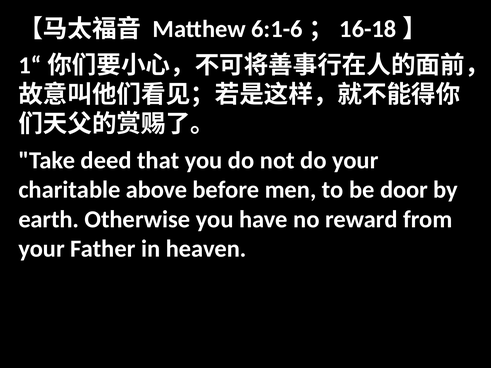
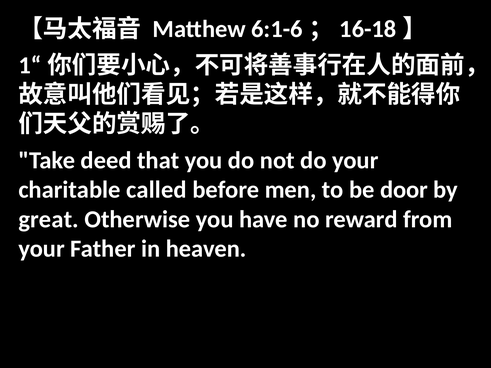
above: above -> called (156, 190)
earth: earth -> great (49, 219)
